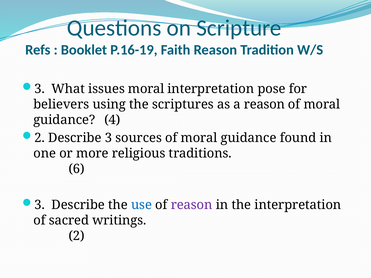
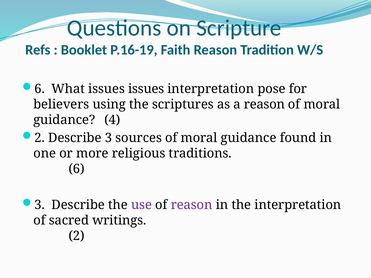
3: 3 -> 6 (40, 89)
issues moral: moral -> issues (146, 89)
use colour: blue -> purple (141, 205)
